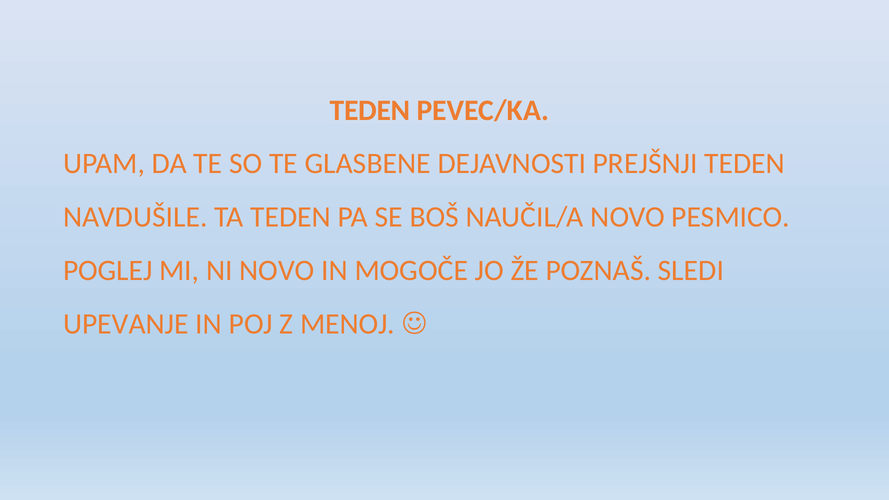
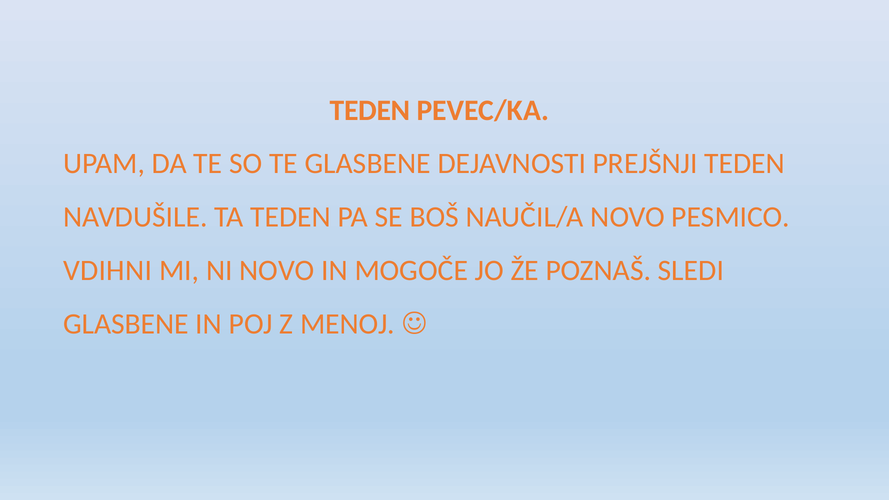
POGLEJ: POGLEJ -> VDIHNI (108, 270)
UPEVANJE: UPEVANJE -> GLASBENE (126, 324)
